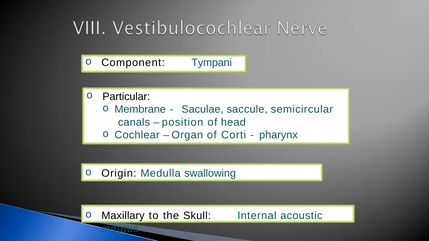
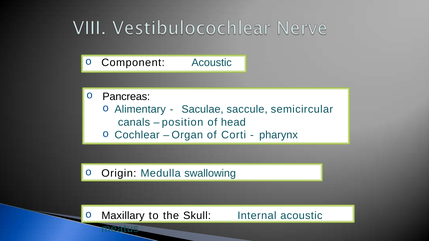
Component Tympani: Tympani -> Acoustic (212, 63)
Particular: Particular -> Pancreas (126, 97)
Membrane: Membrane -> Alimentary (140, 109)
